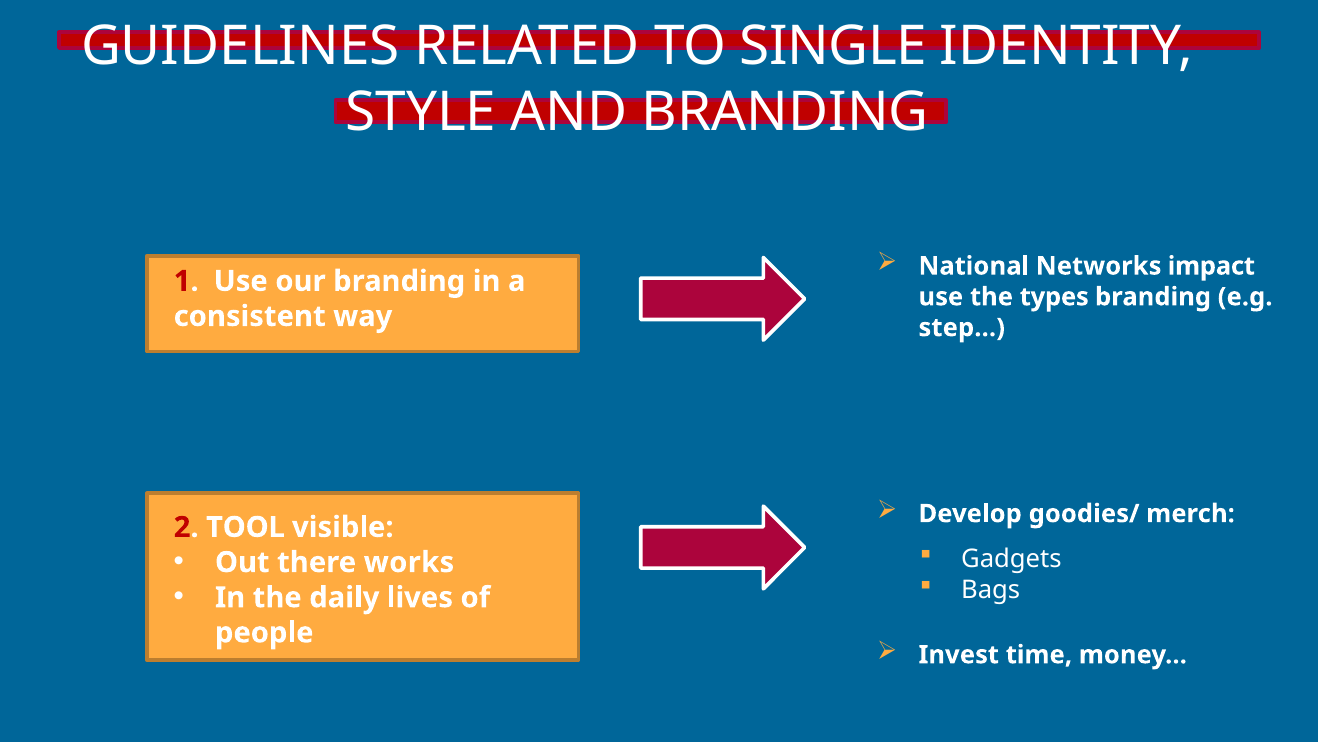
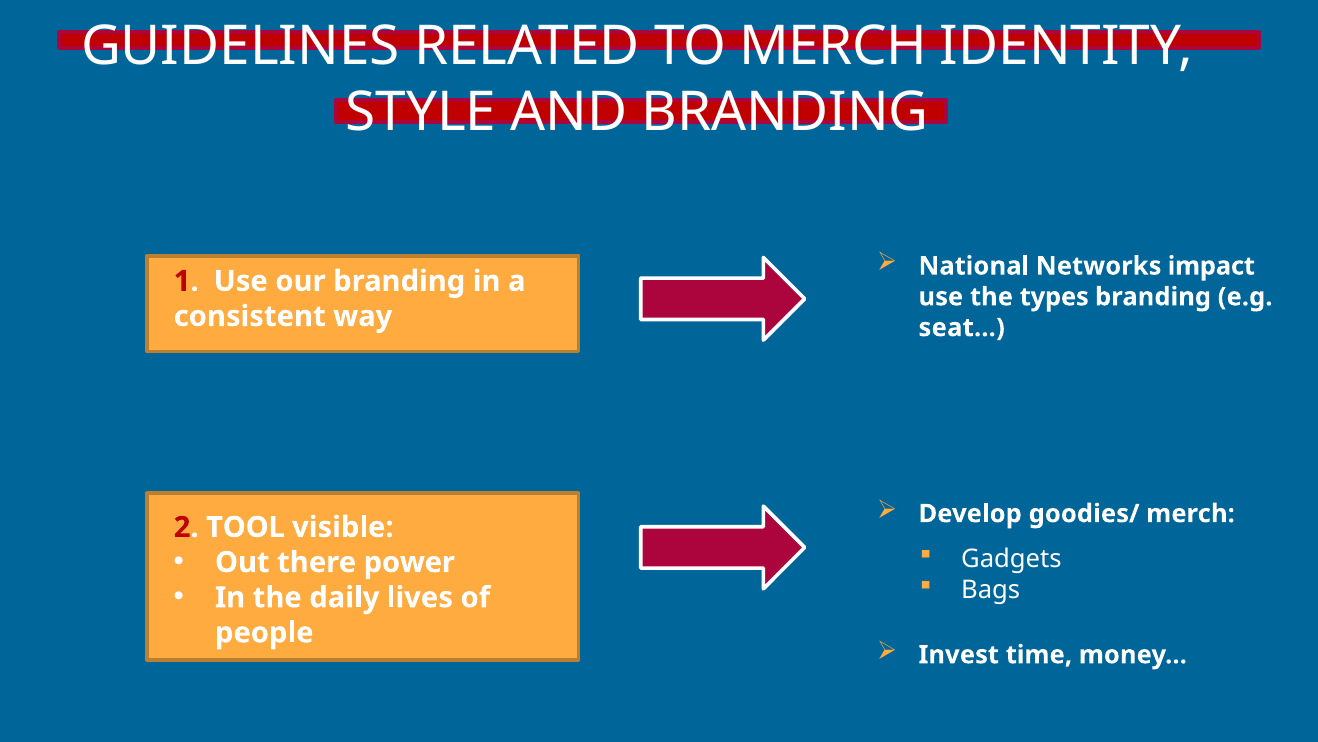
TO SINGLE: SINGLE -> MERCH (833, 47)
step…: step… -> seat… (962, 327)
works: works -> power (409, 562)
